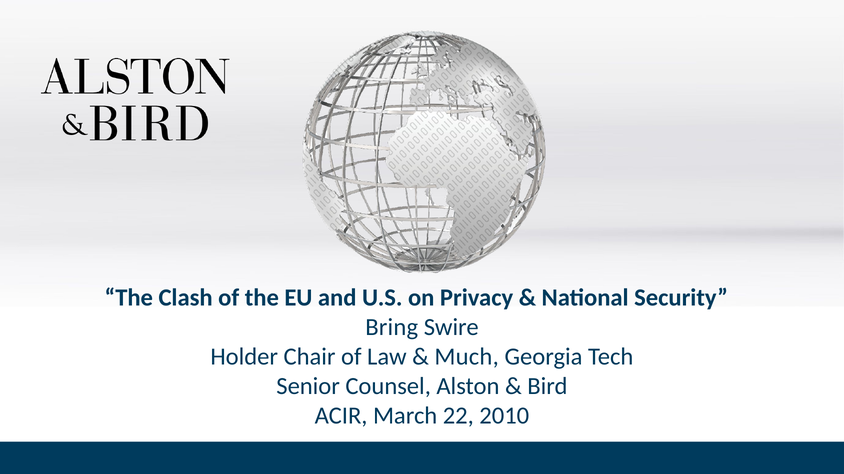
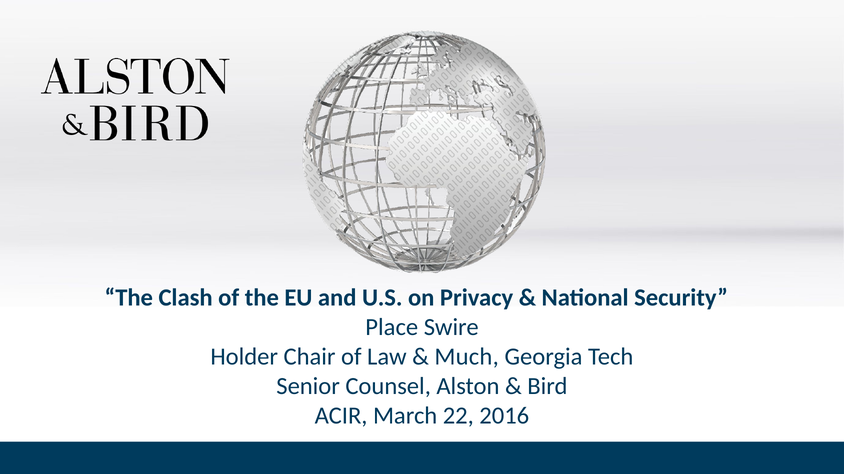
Bring: Bring -> Place (392, 328)
2010: 2010 -> 2016 (504, 416)
